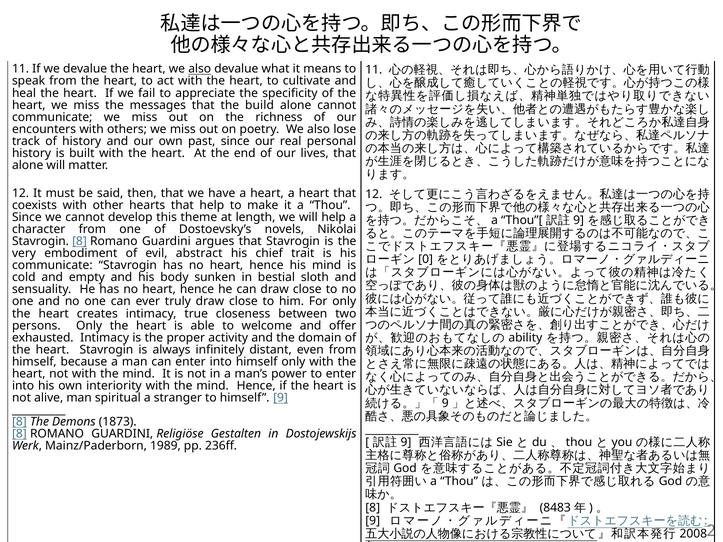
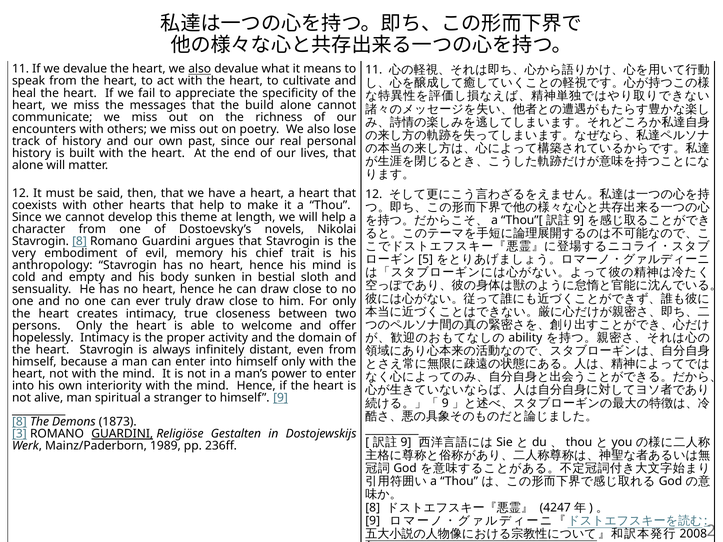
abstract: abstract -> memory (199, 253)
0: 0 -> 5 (426, 260)
communicate: communicate -> anthropology (52, 266)
exhausted: exhausted -> hopelessly (43, 338)
8: 8 -> 3 (19, 434)
GUARDINI underline: none -> present (122, 434)
8483: 8483 -> 4247 (555, 508)
